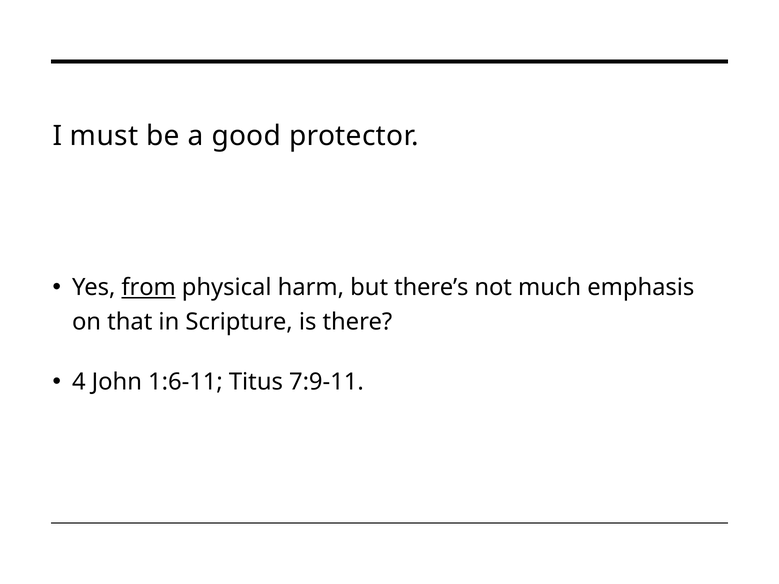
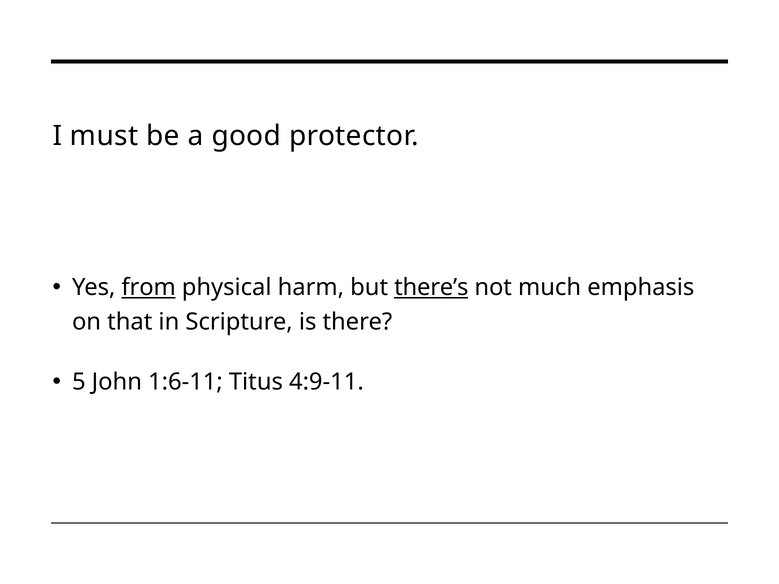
there’s underline: none -> present (431, 288)
4: 4 -> 5 (79, 382)
7:9-11: 7:9-11 -> 4:9-11 (326, 382)
